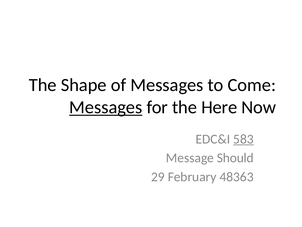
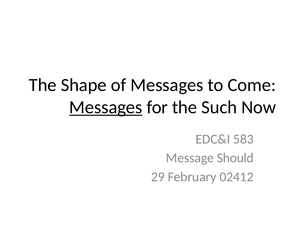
Here: Here -> Such (219, 107)
583 underline: present -> none (243, 139)
48363: 48363 -> 02412 (237, 176)
